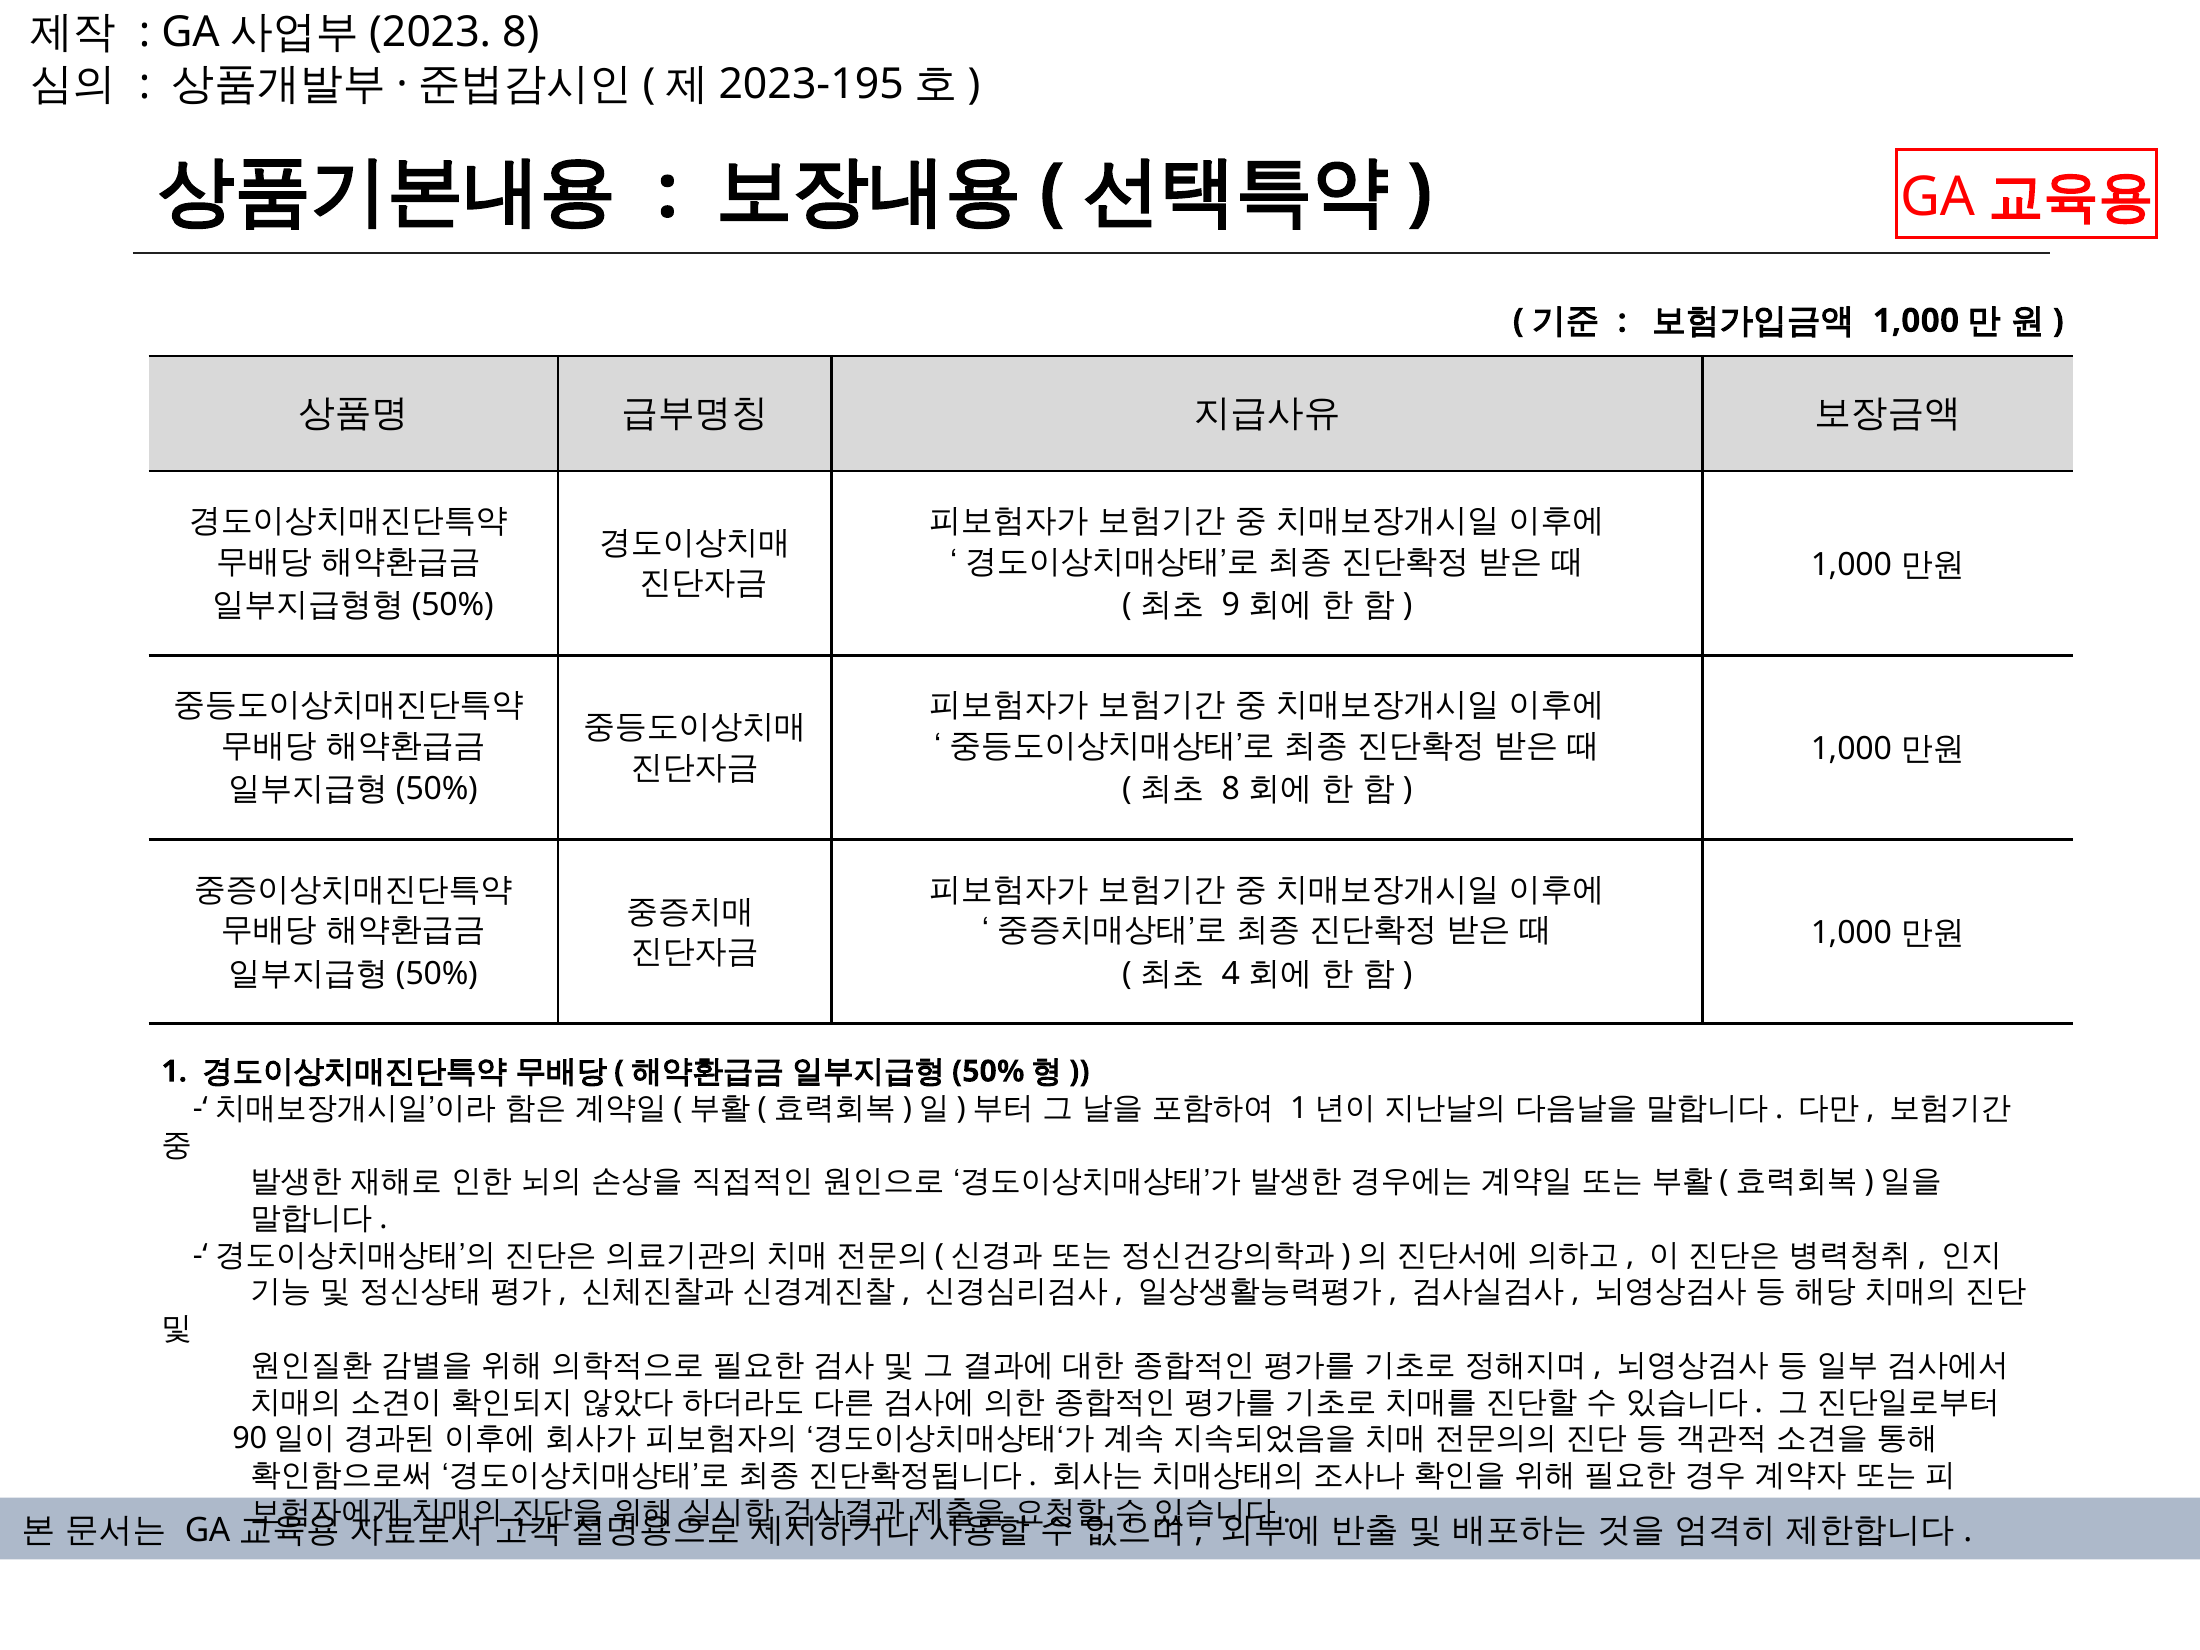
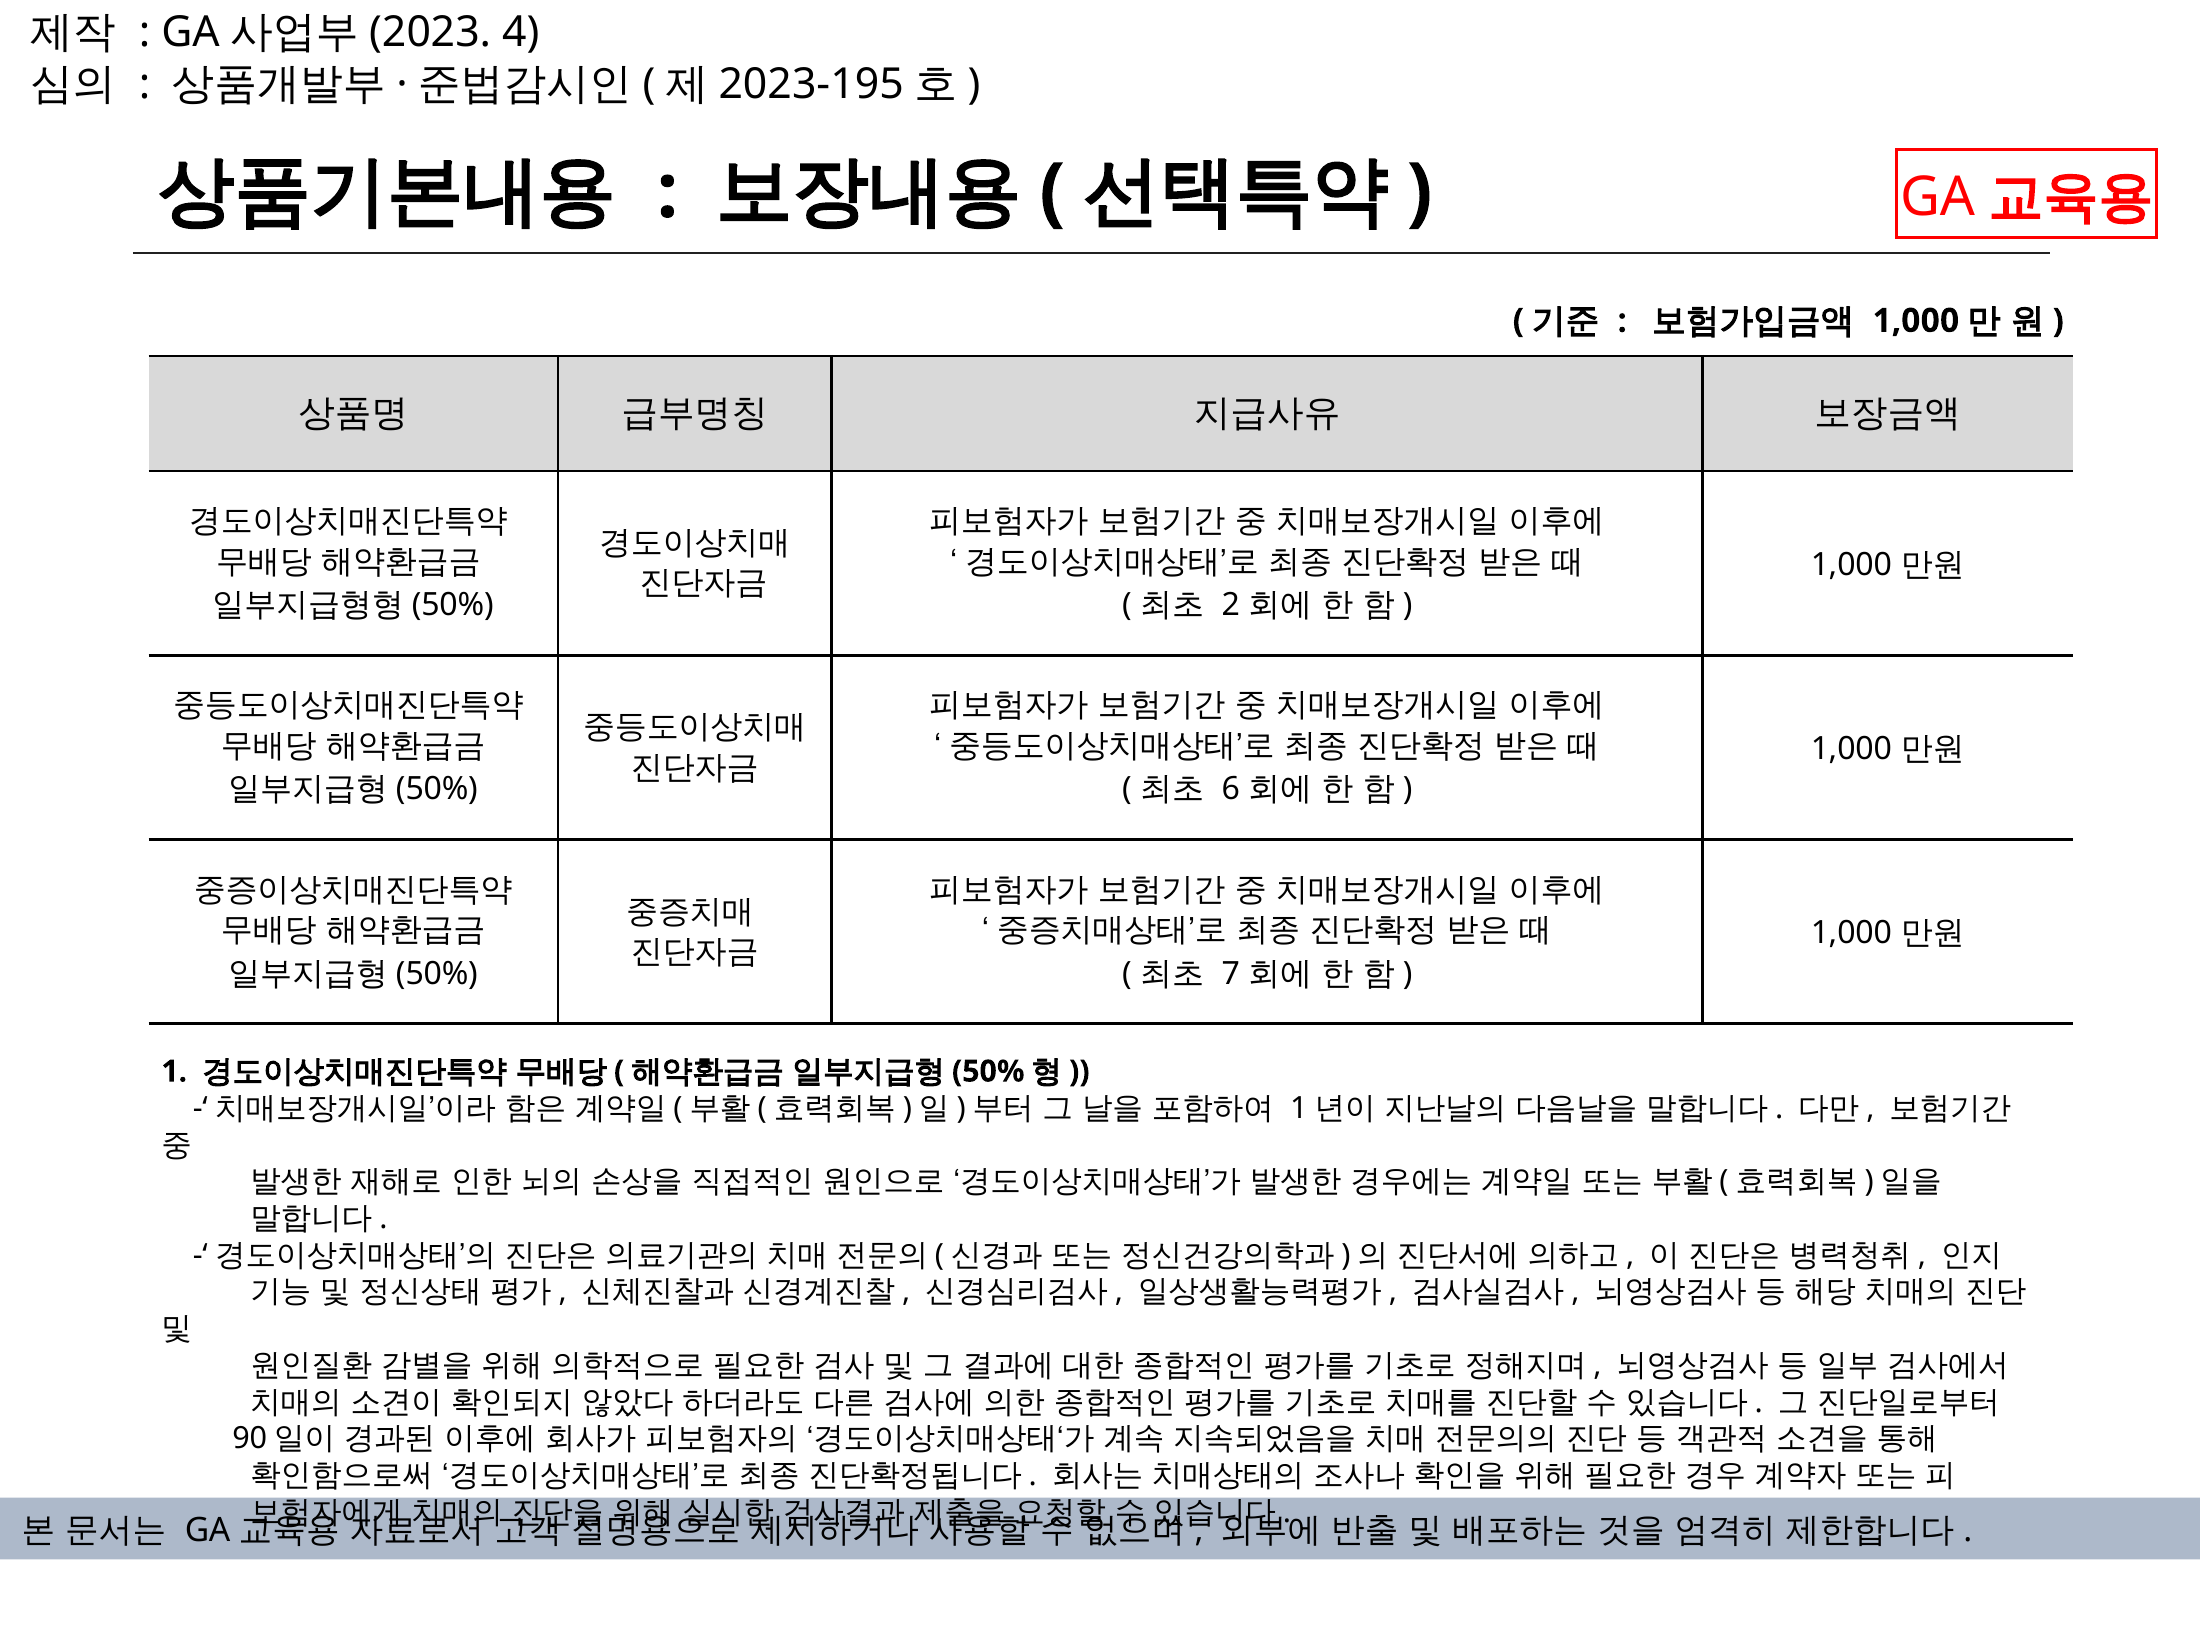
8: 8 -> 4 (521, 33)
9: 9 -> 2 (1231, 605)
8: 8 -> 6 (1231, 789)
4: 4 -> 7 (1231, 974)
